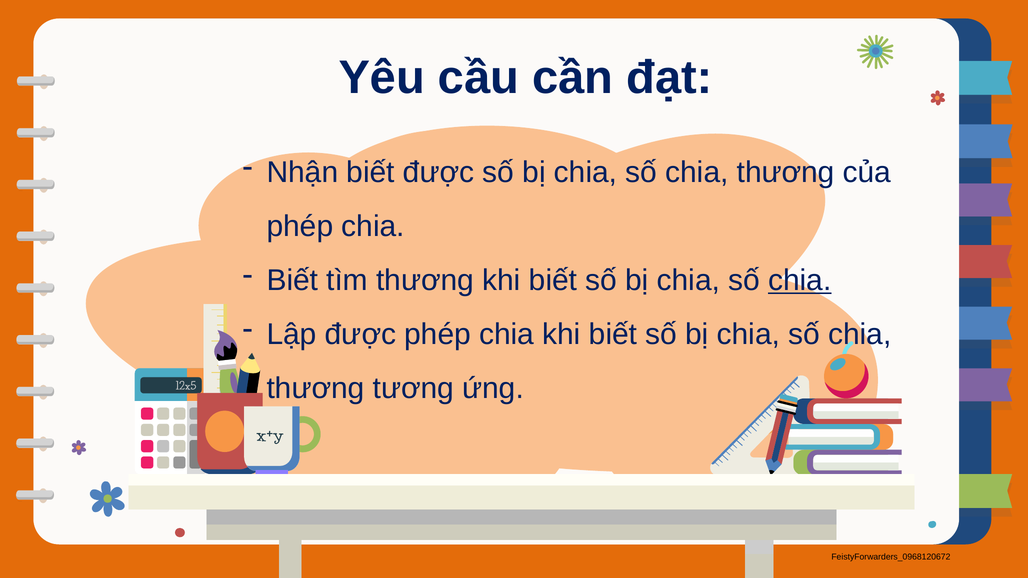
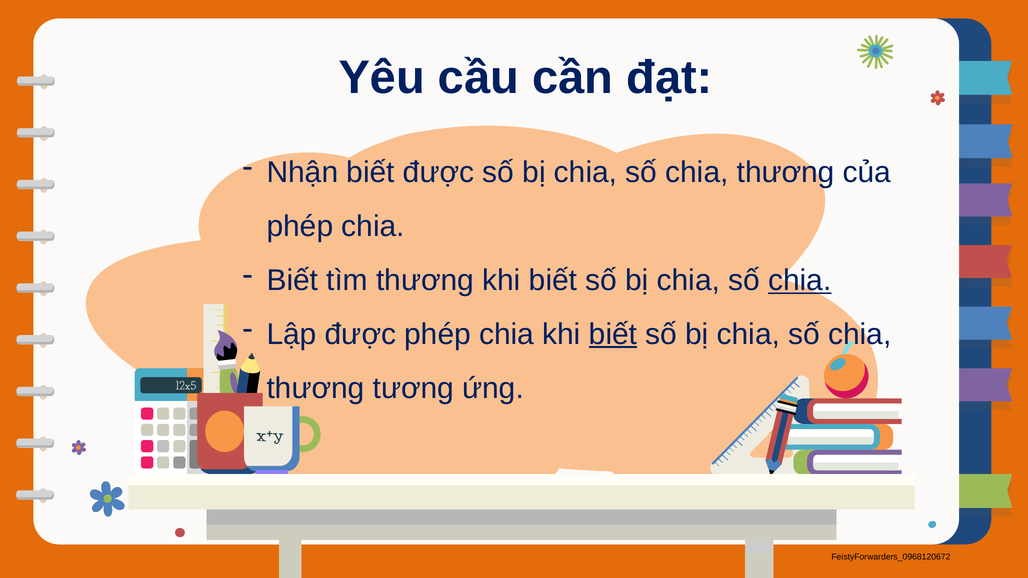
biết underline: none -> present (613, 334)
